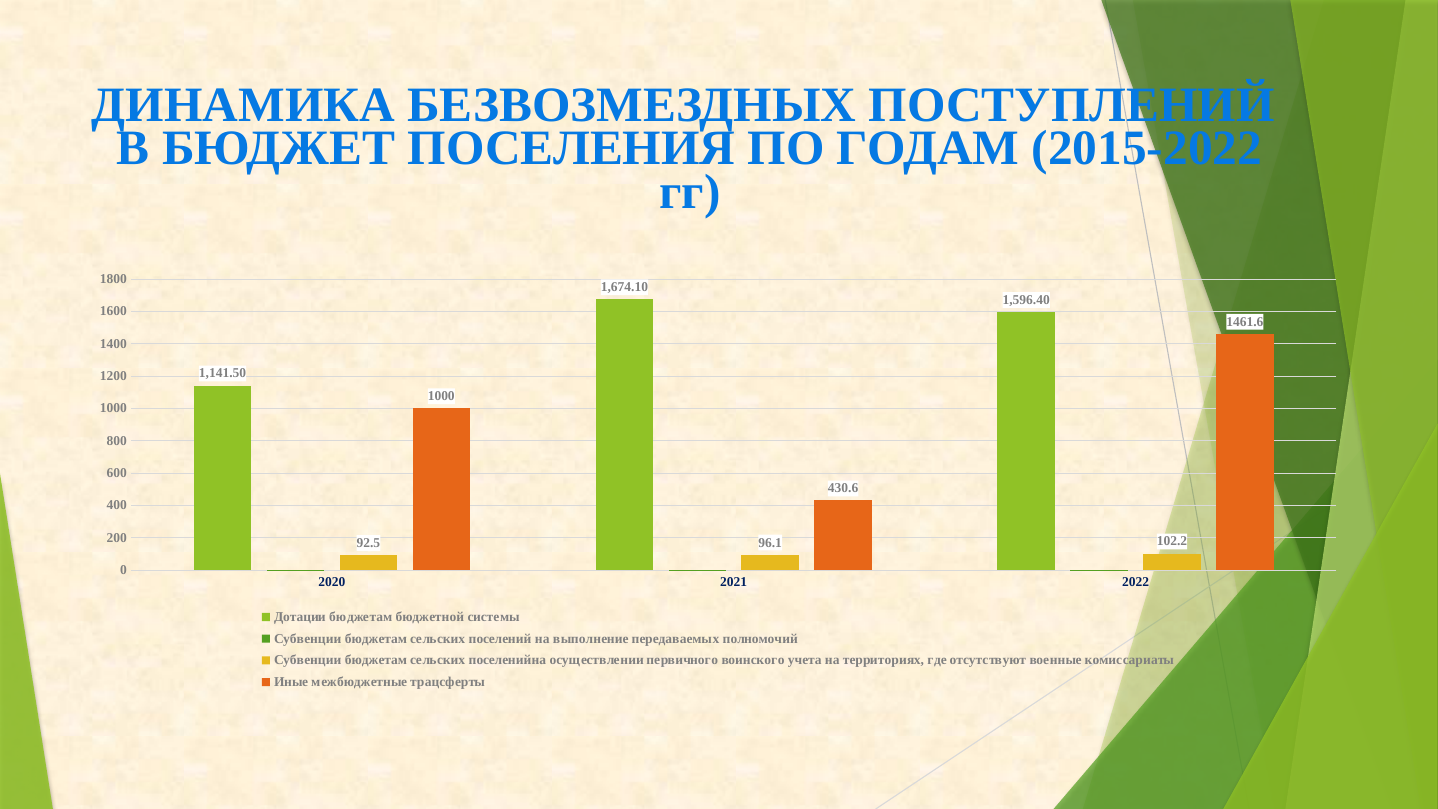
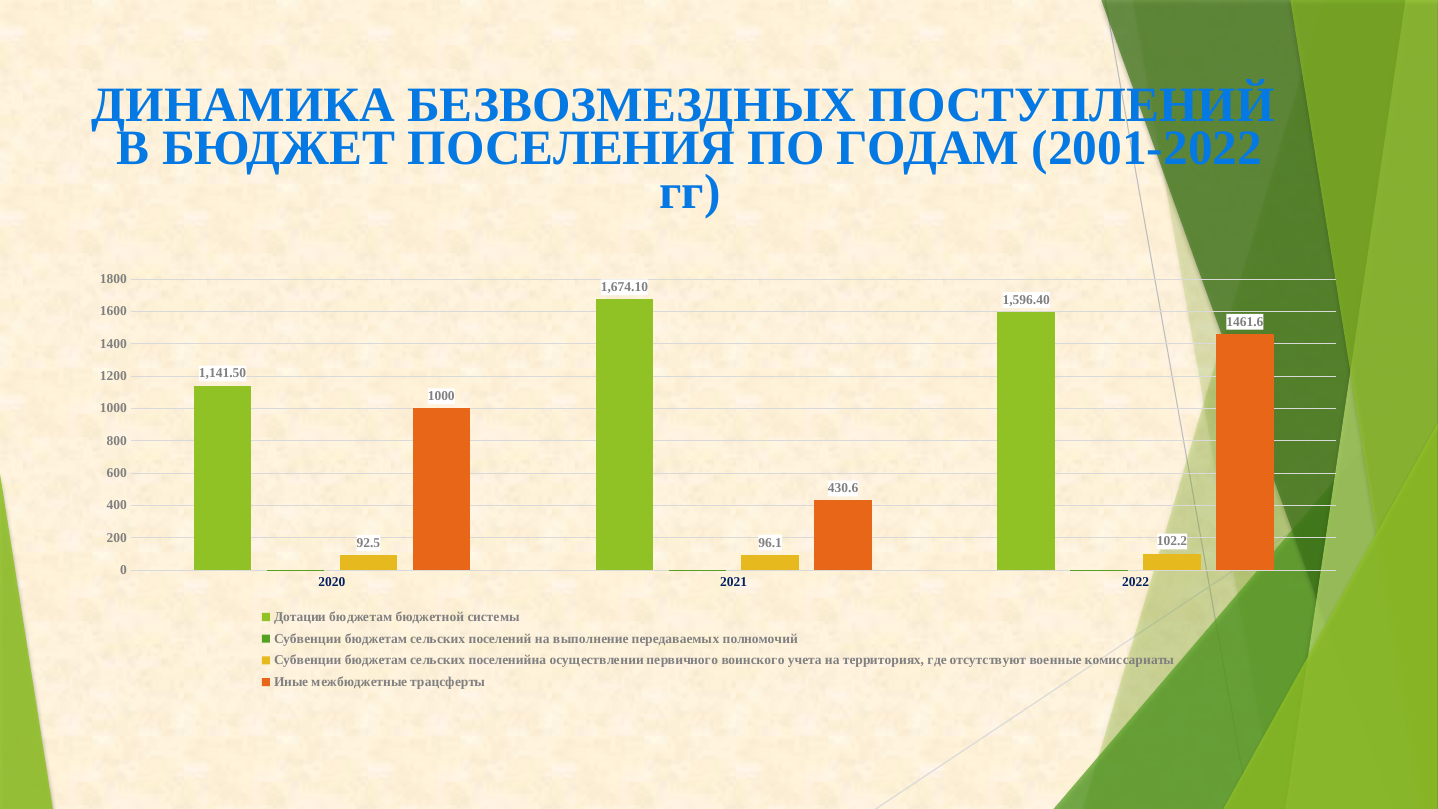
2015-2022: 2015-2022 -> 2001-2022 (1147, 148)
